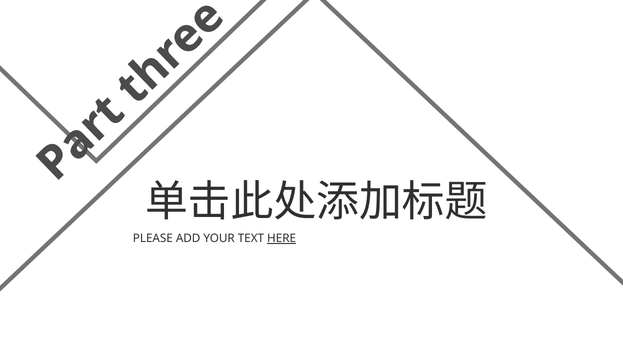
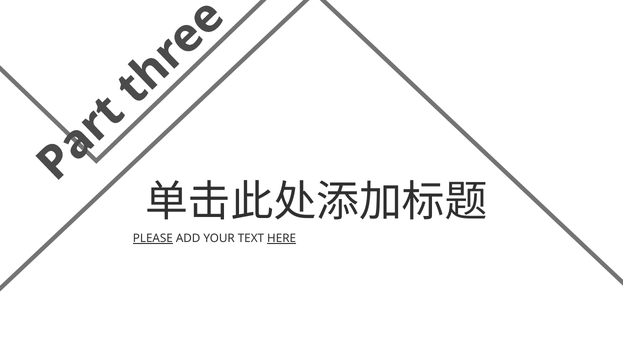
PLEASE underline: none -> present (153, 239)
